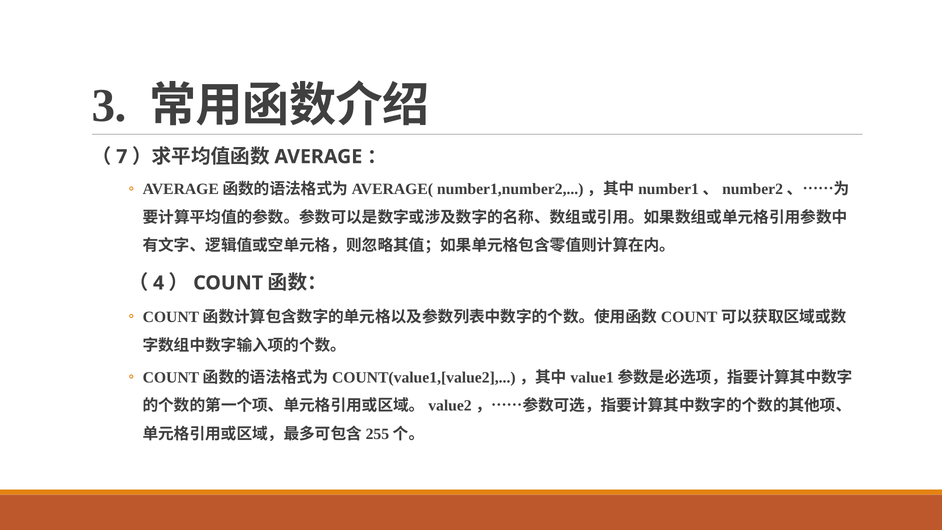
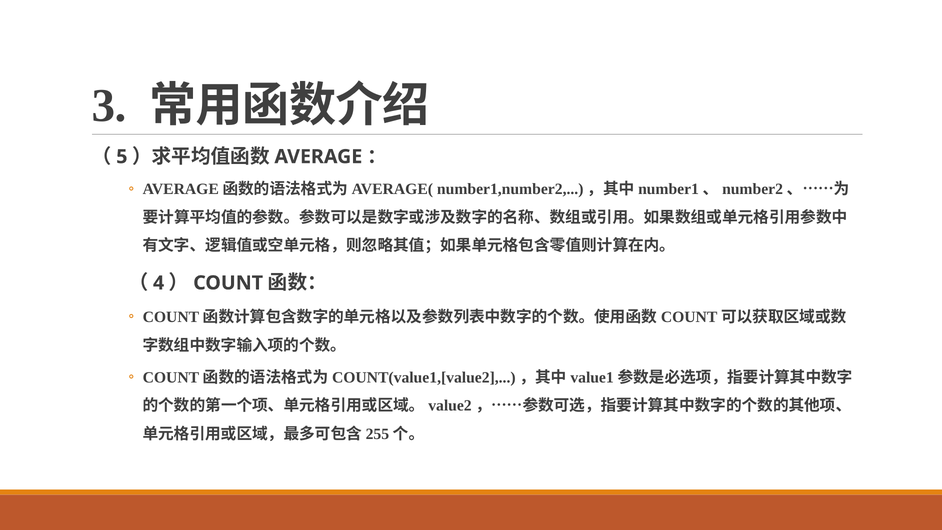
7: 7 -> 5 (122, 157)
